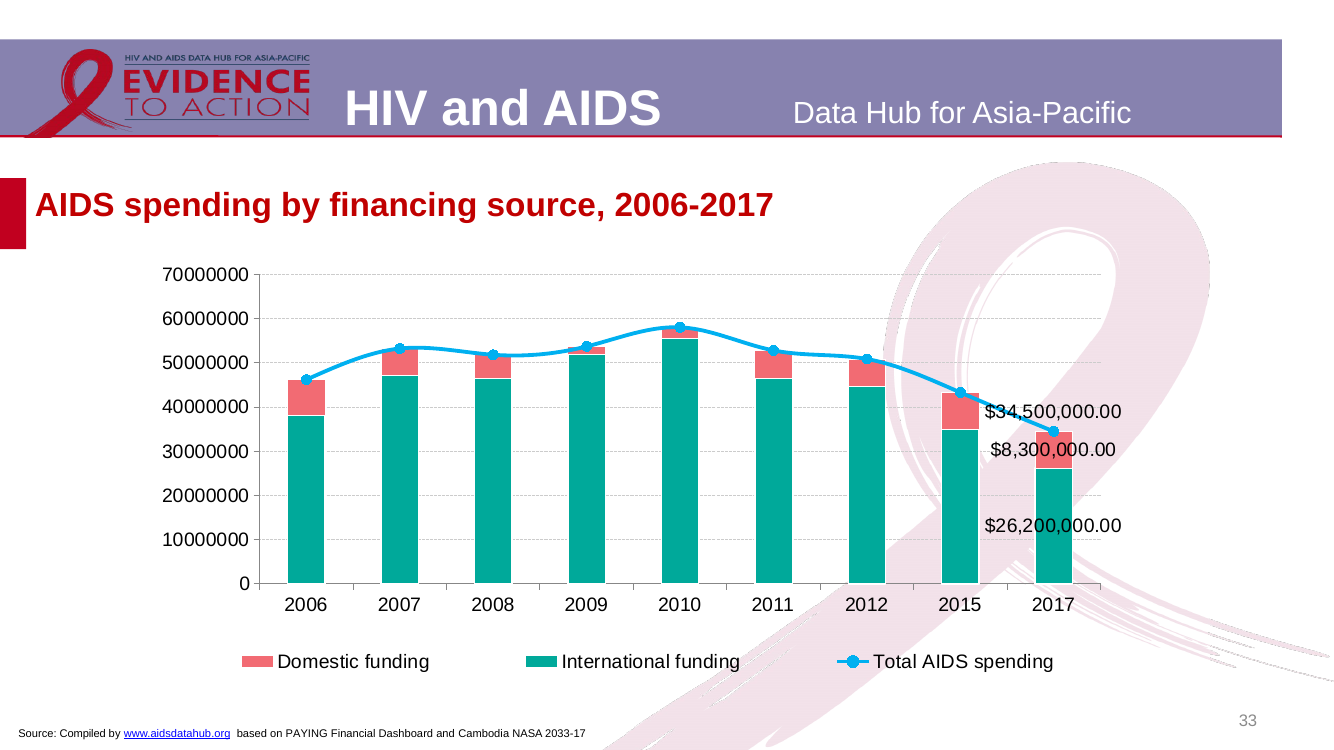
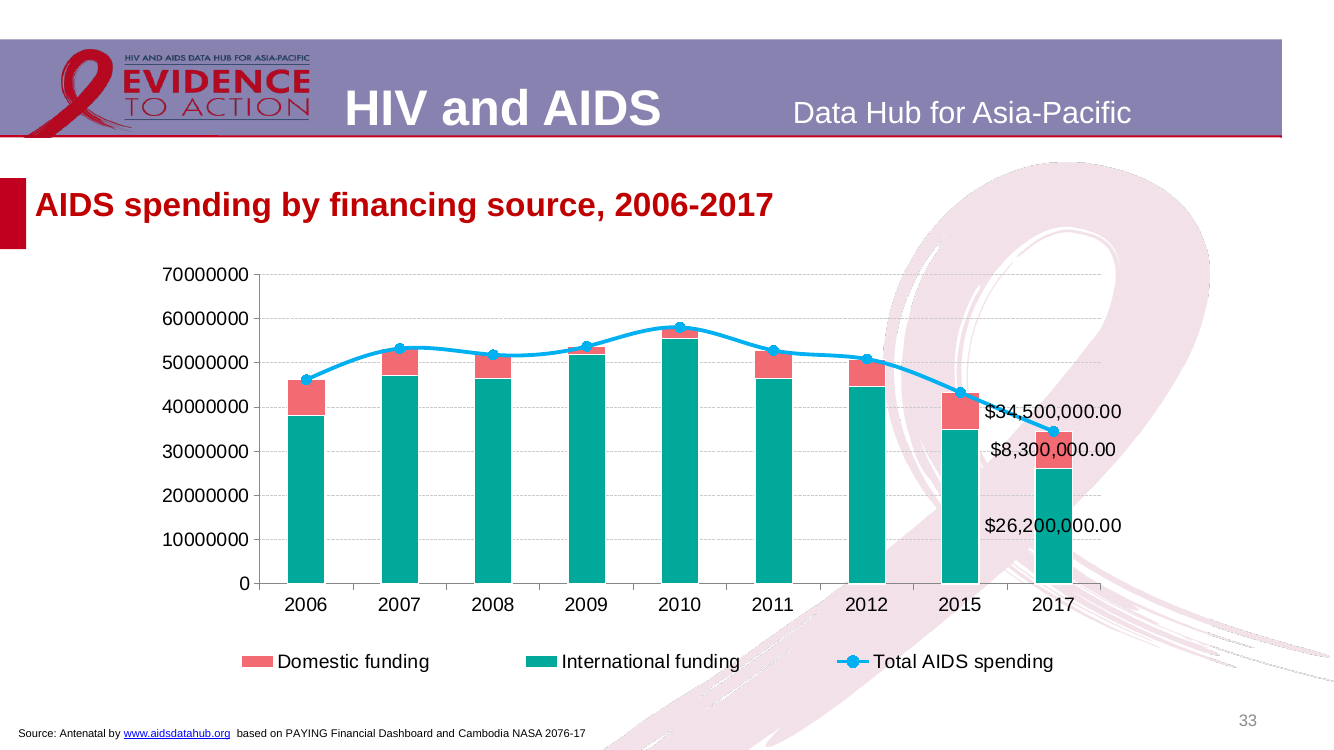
Compiled: Compiled -> Antenatal (83, 734)
2033-17: 2033-17 -> 2076-17 (566, 734)
